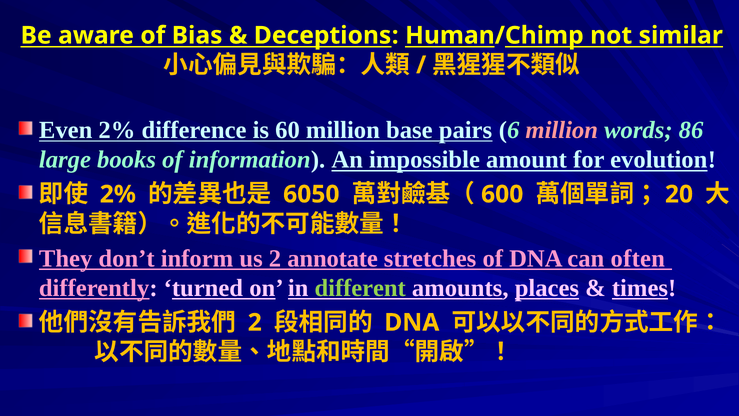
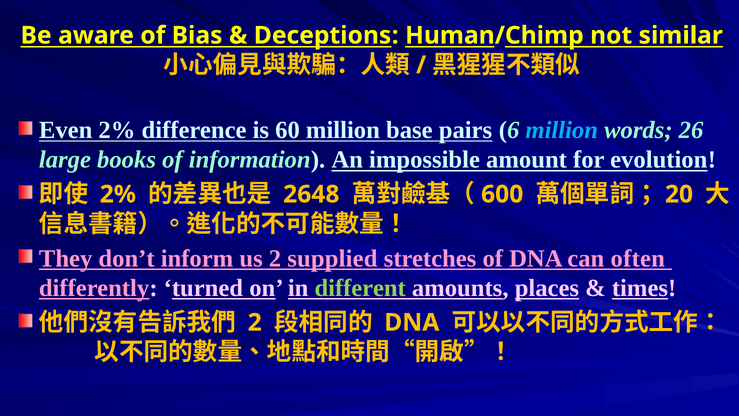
million colour: pink -> light blue (562, 130)
86: 86 -> 26 (691, 130)
6050: 6050 -> 2648 (311, 194)
annotate: annotate -> supplied (332, 258)
